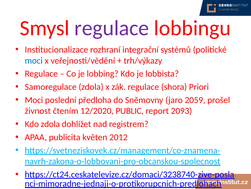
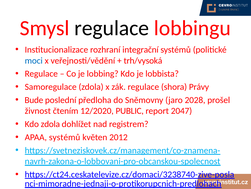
regulace colour: purple -> black (112, 28)
trh/výkazy: trh/výkazy -> trh/vysoká (143, 60)
Priori: Priori -> Právy (199, 87)
Moci: Moci -> Bude (34, 100)
2059: 2059 -> 2028 (195, 100)
2093: 2093 -> 2047 (181, 111)
APAA publicita: publicita -> systémů (65, 137)
